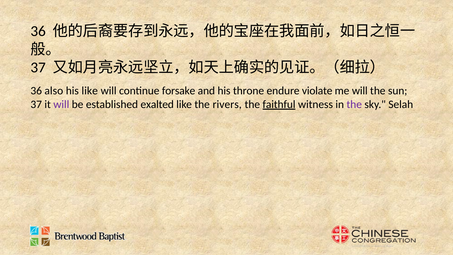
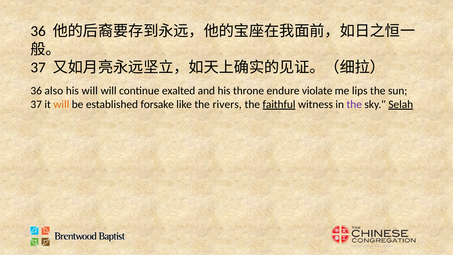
his like: like -> will (90, 91)
forsake: forsake -> exalted (179, 91)
me will: will -> lips (360, 91)
will colour: purple -> orange (61, 104)
exalted: exalted -> forsake (157, 104)
Selah underline: none -> present (401, 104)
